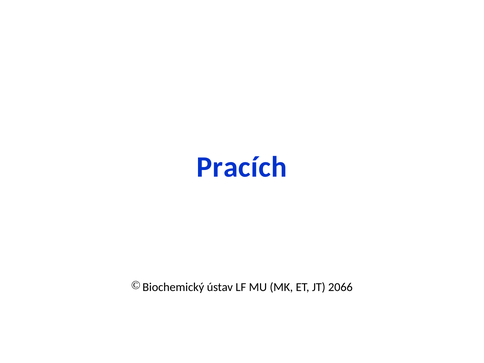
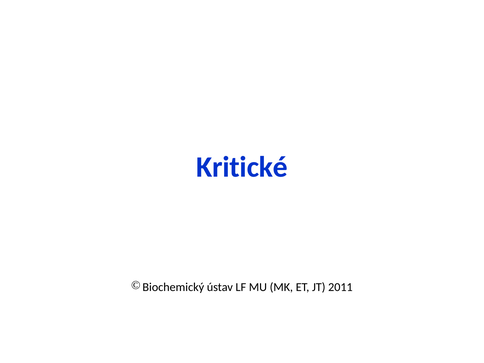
Pracích: Pracích -> Kritické (242, 167)
2066: 2066 -> 2011 (340, 287)
